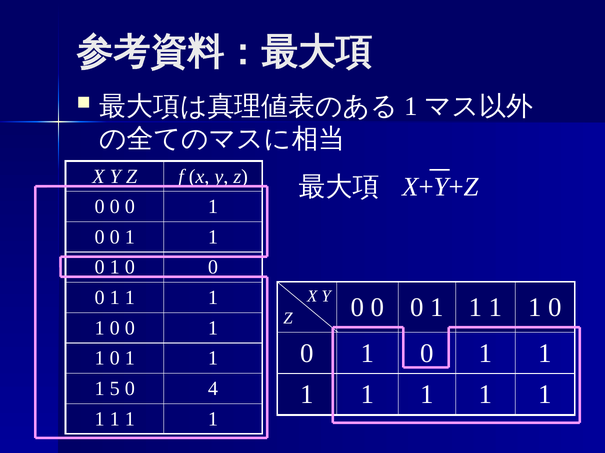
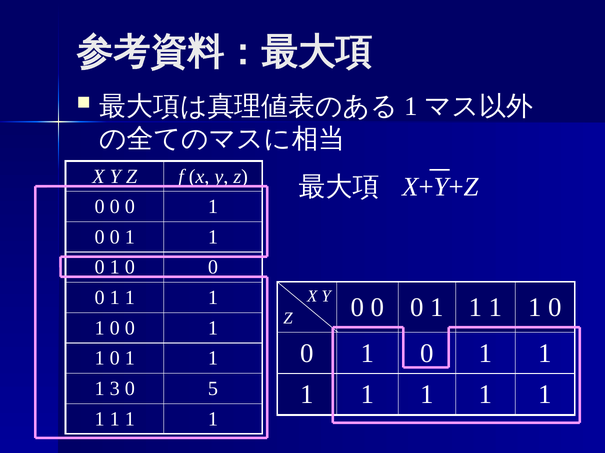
5: 5 -> 3 (115, 389)
4: 4 -> 5 (213, 389)
